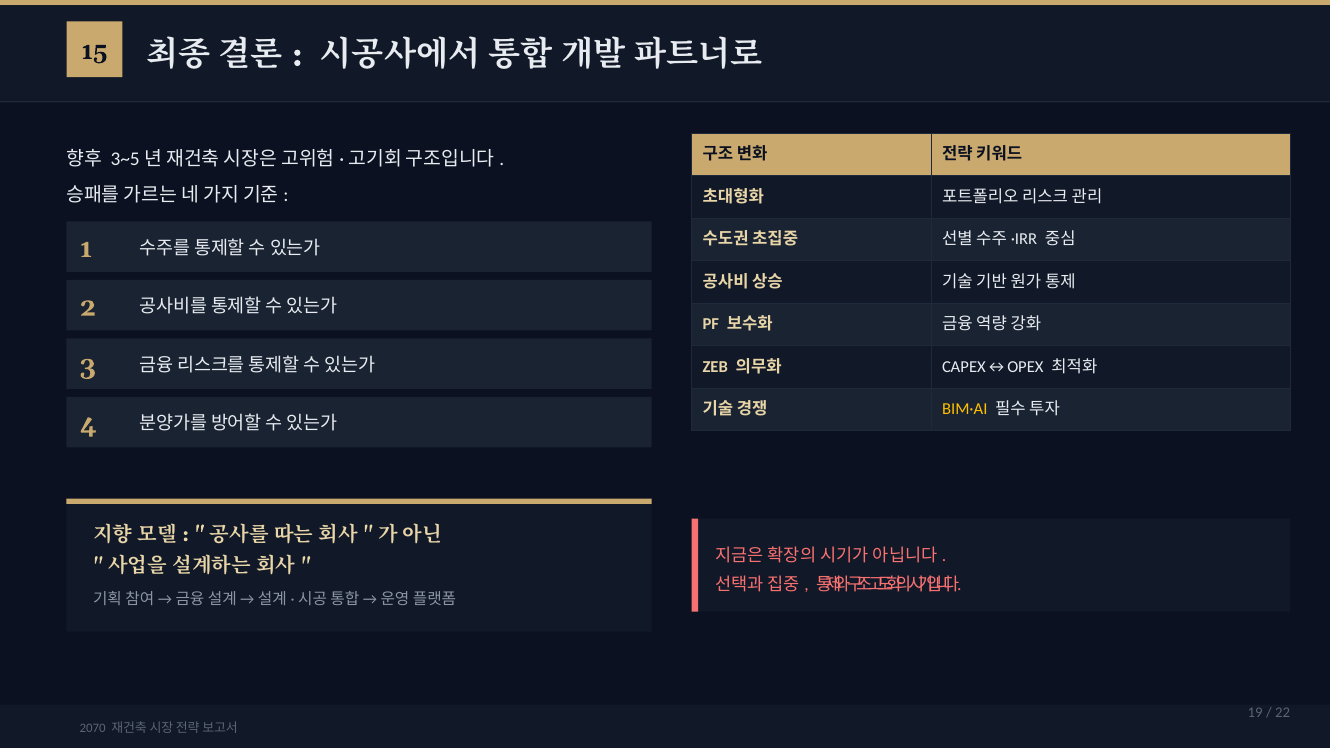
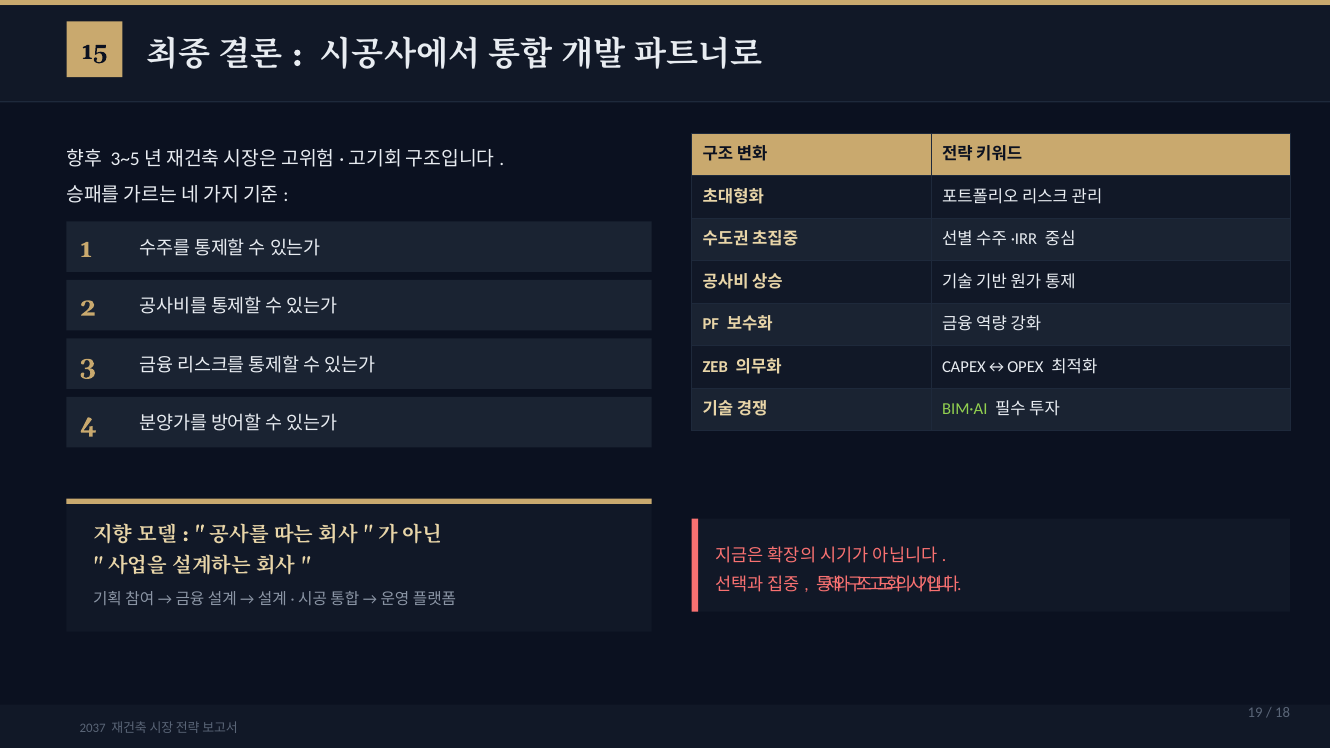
BIM·AI colour: yellow -> light green (965, 410)
22: 22 -> 18 (1283, 713)
2070: 2070 -> 2037 (93, 728)
